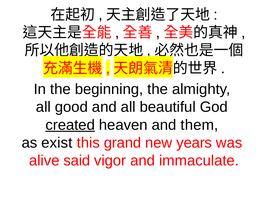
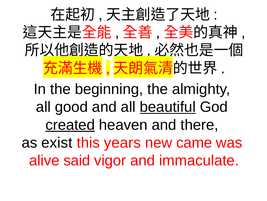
beautiful underline: none -> present (168, 107)
them: them -> there (199, 124)
grand: grand -> years (122, 142)
years: years -> came (194, 142)
